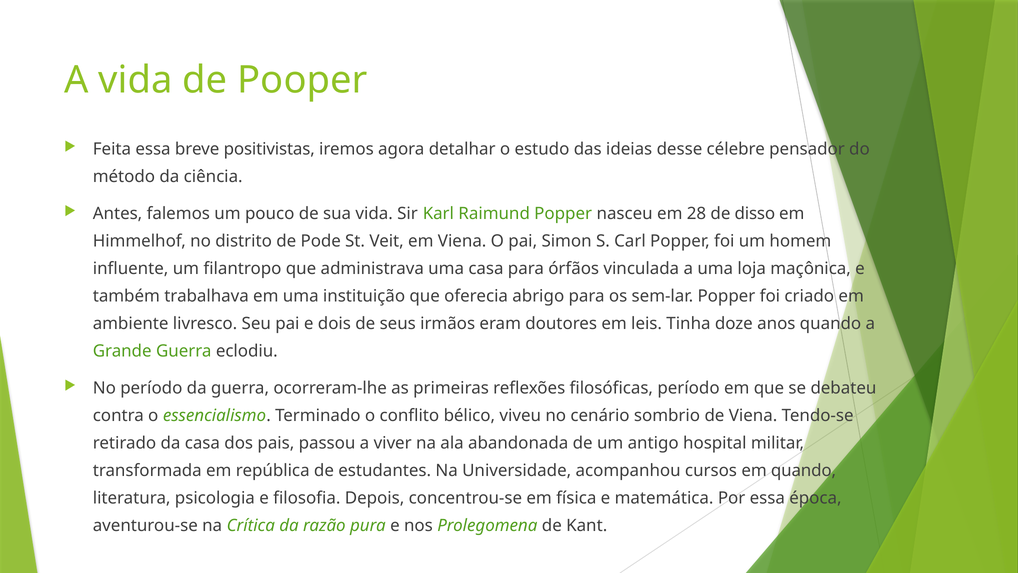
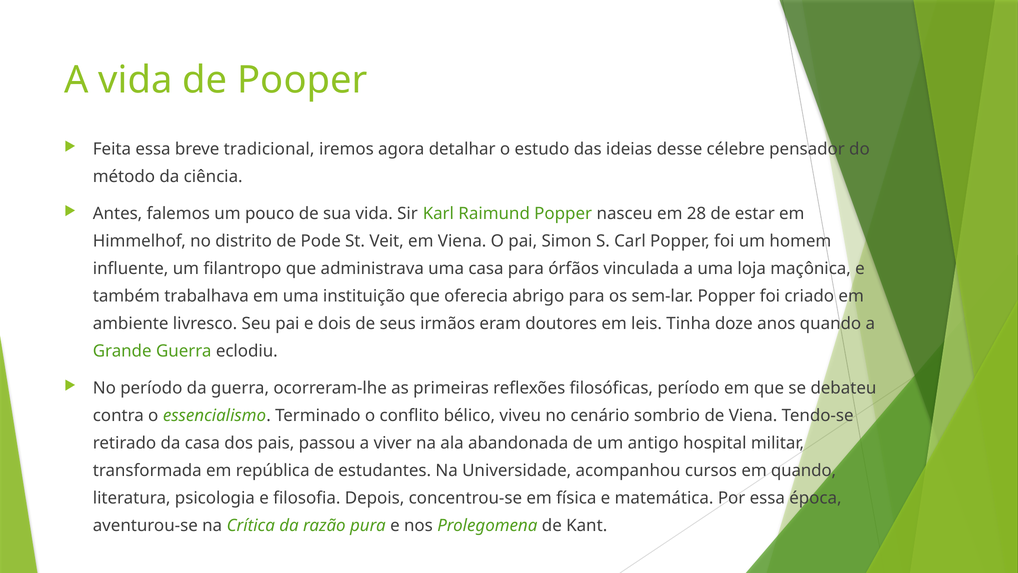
positivistas: positivistas -> tradicional (269, 149)
disso: disso -> estar (755, 214)
